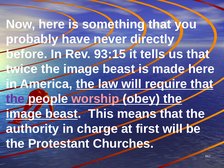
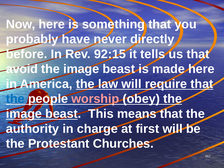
93:15: 93:15 -> 92:15 (110, 54)
twice: twice -> avoid (22, 69)
the colour: purple -> blue (15, 99)
